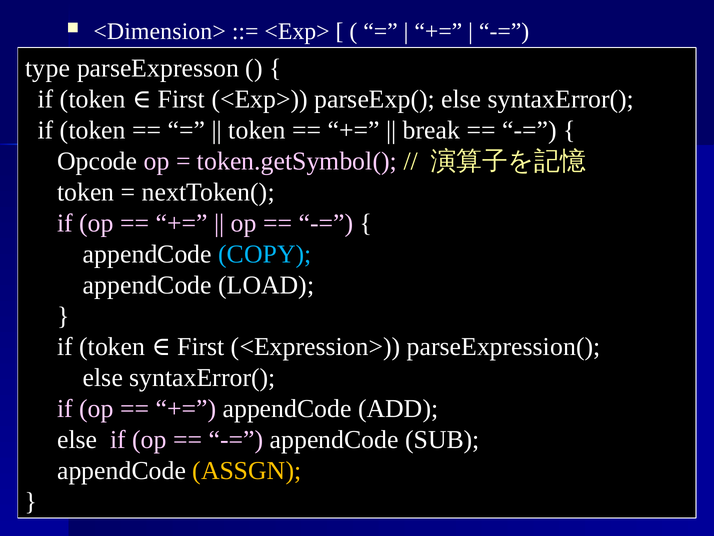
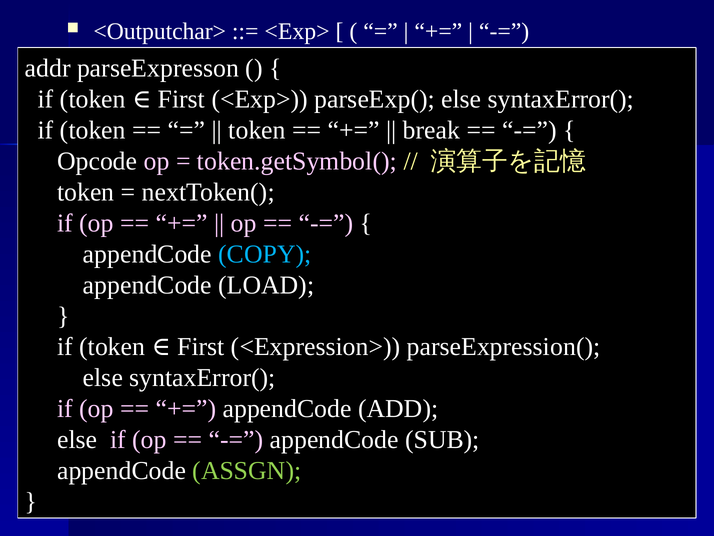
<Dimension>: <Dimension> -> <Outputchar> (160, 31)
type: type -> addr (48, 68)
ASSGN colour: yellow -> light green (247, 470)
